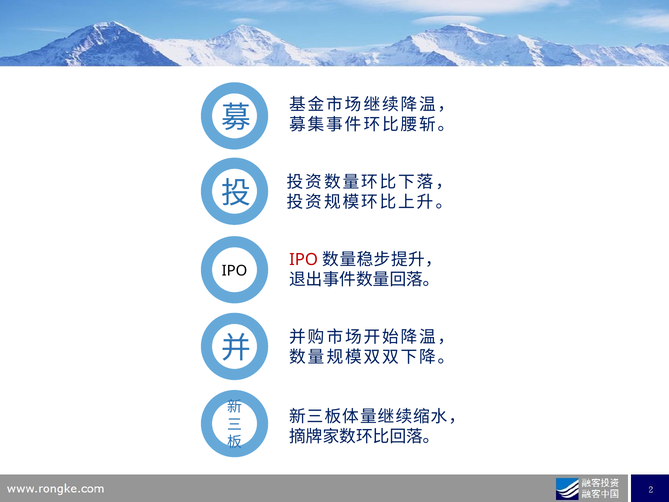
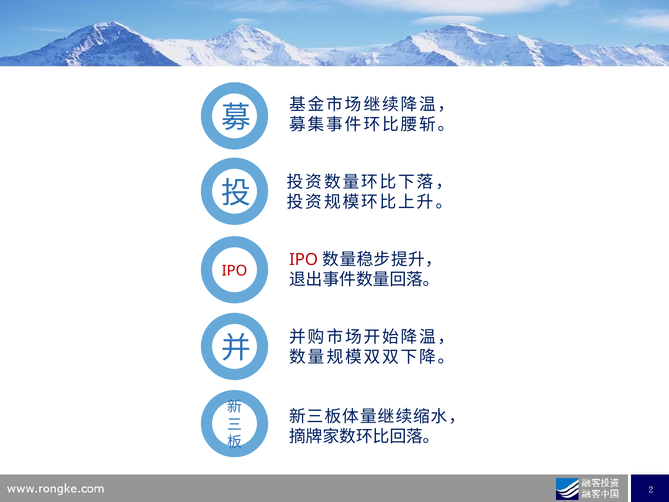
IPO colour: black -> red (235, 271)
